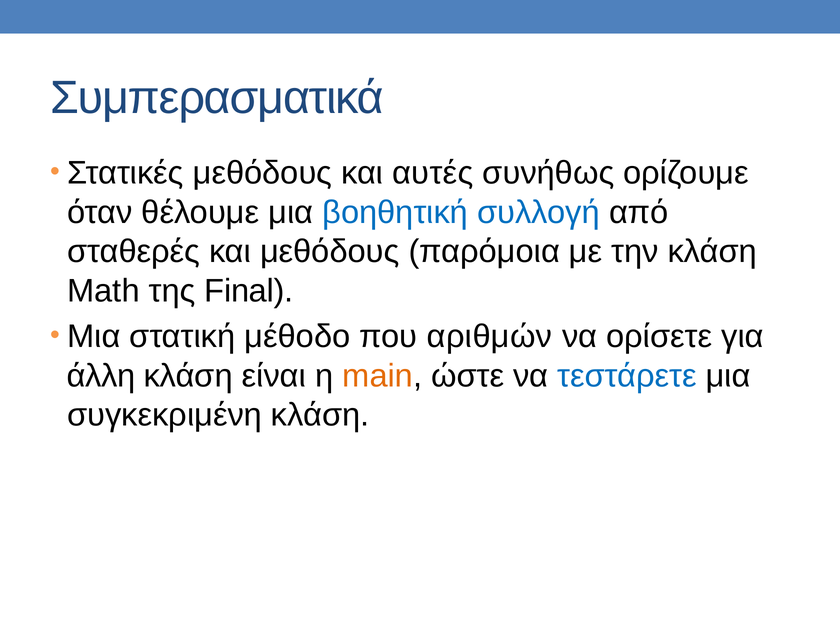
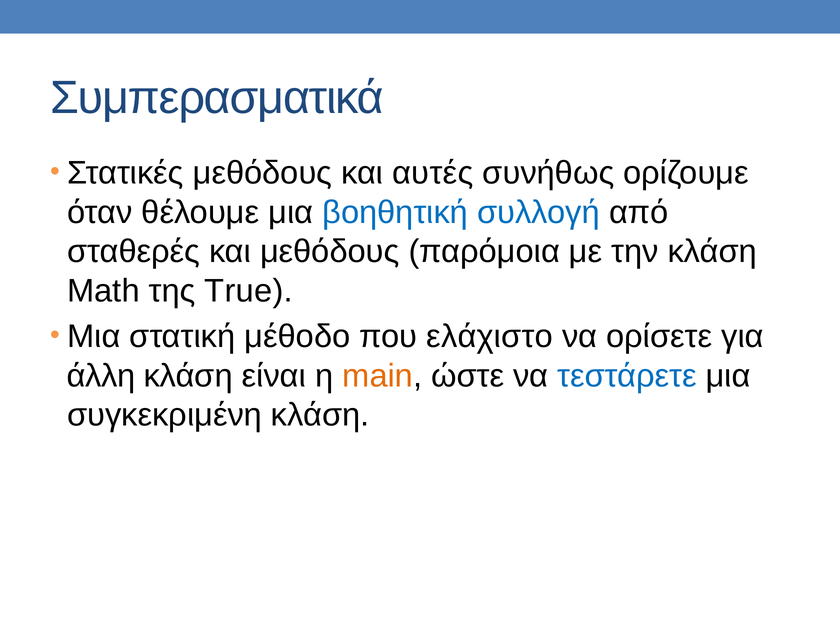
Final: Final -> True (249, 291)
αριθμών: αριθμών -> ελάχιστο (490, 337)
